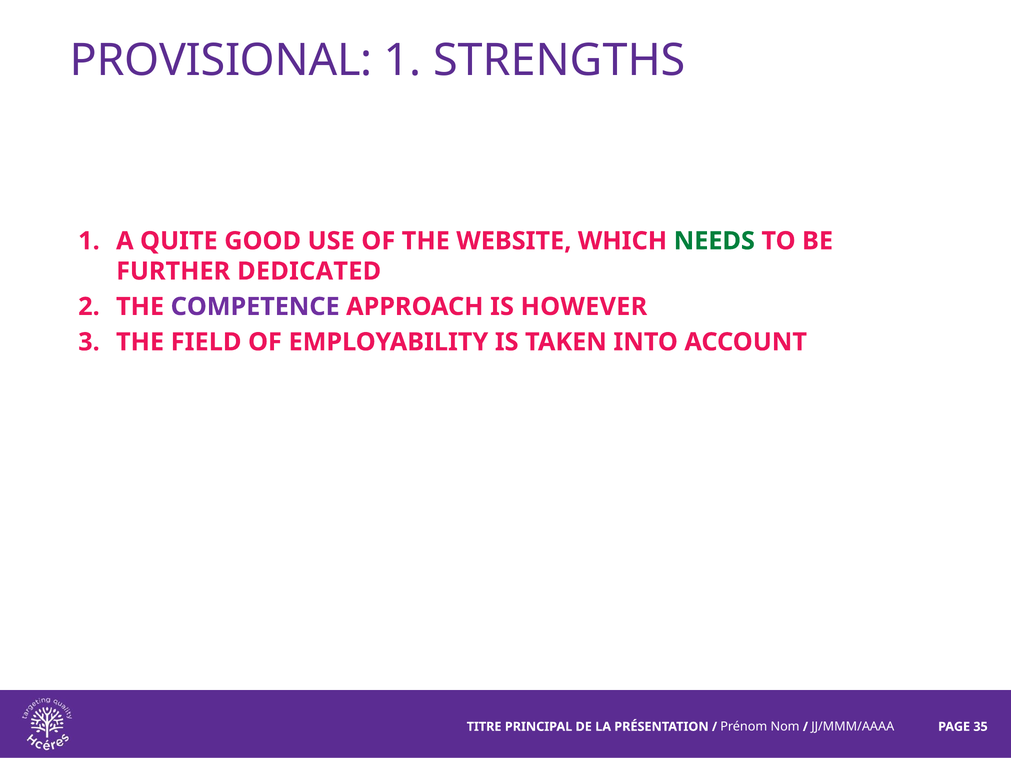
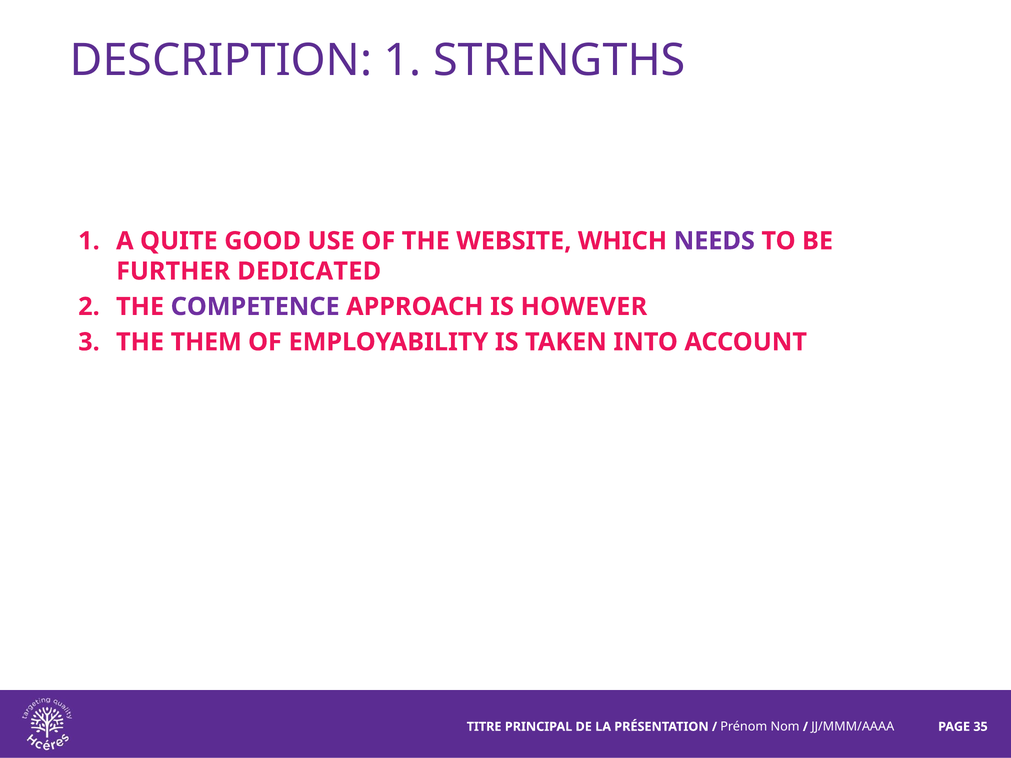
PROVISIONAL: PROVISIONAL -> DESCRIPTION (221, 60)
NEEDS colour: green -> purple (714, 241)
FIELD: FIELD -> THEM (206, 342)
